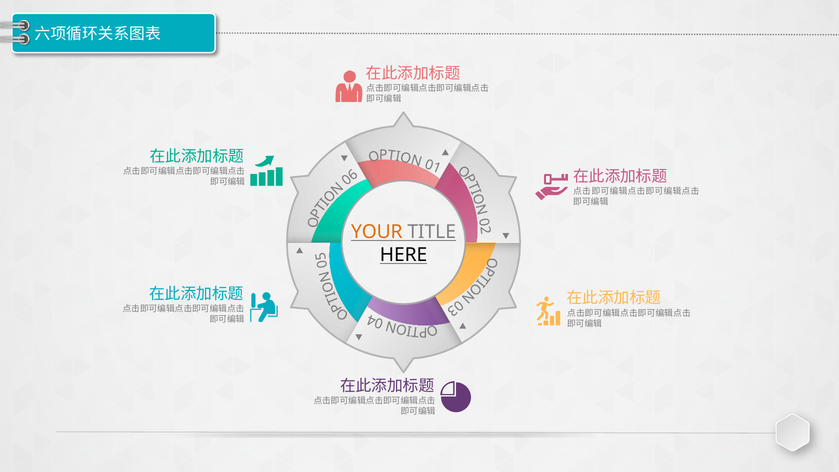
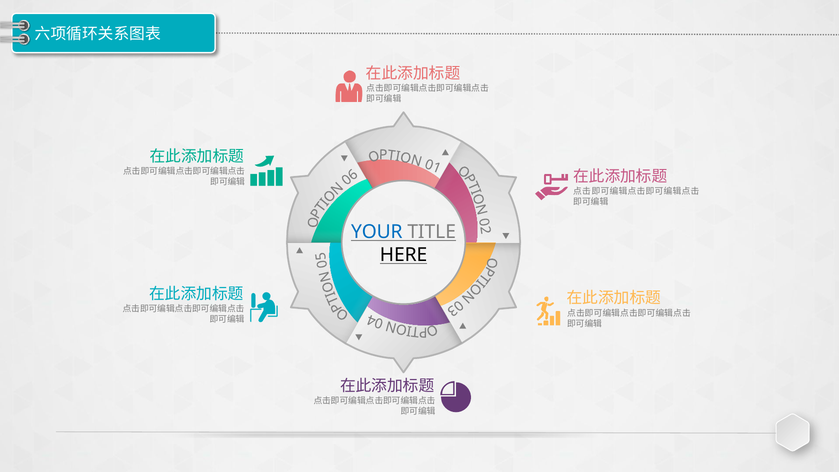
YOUR colour: orange -> blue (377, 232)
